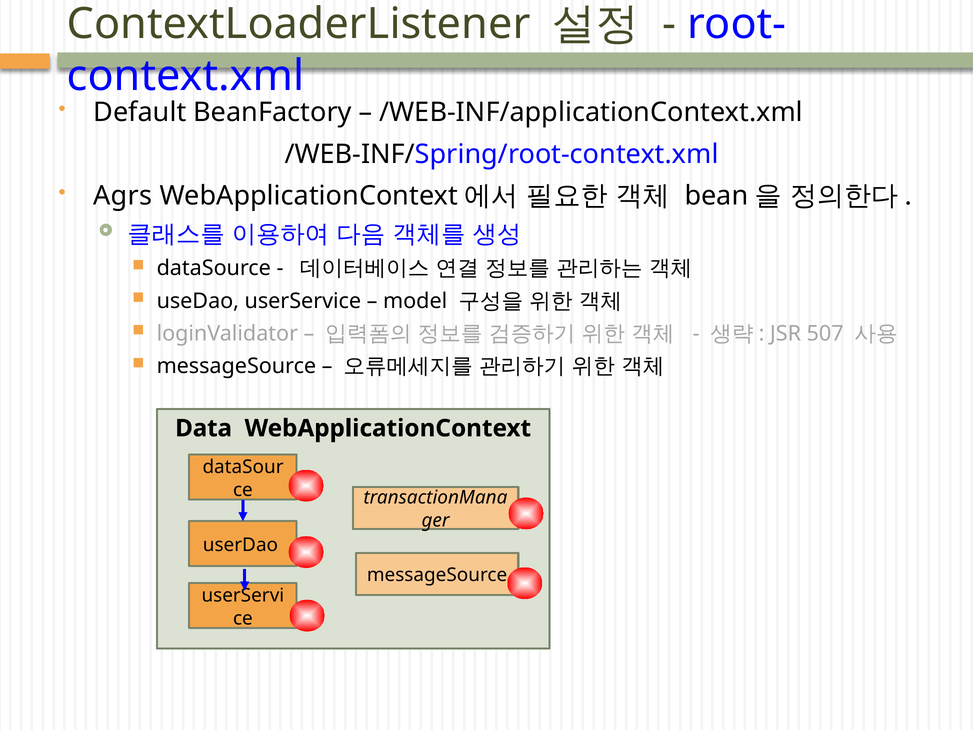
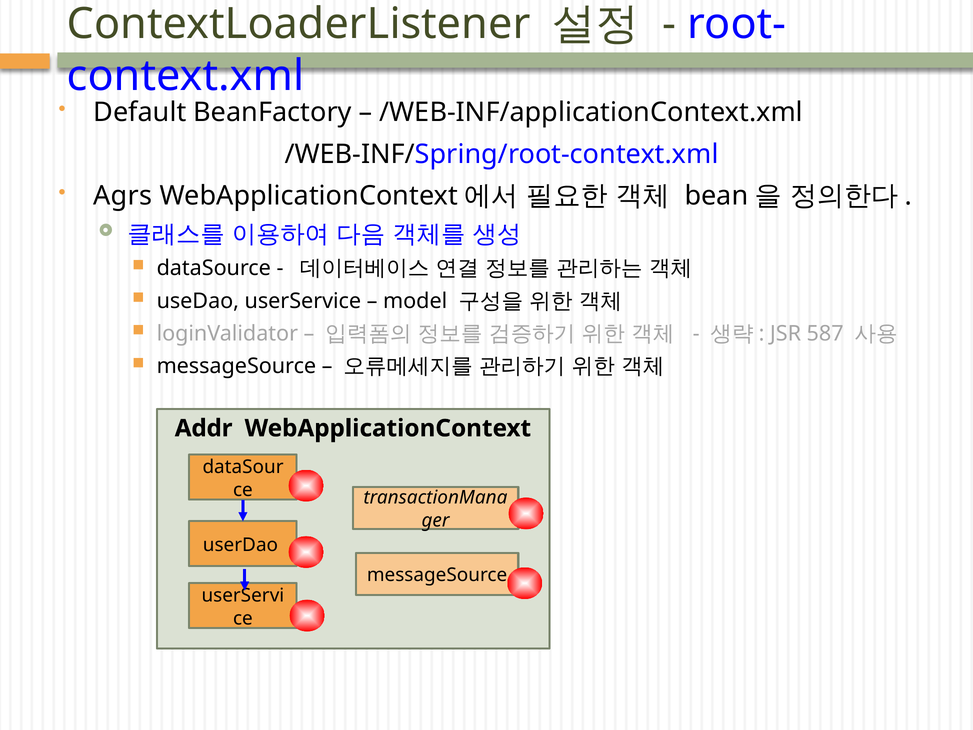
507: 507 -> 587 (825, 333)
Data: Data -> Addr (204, 428)
